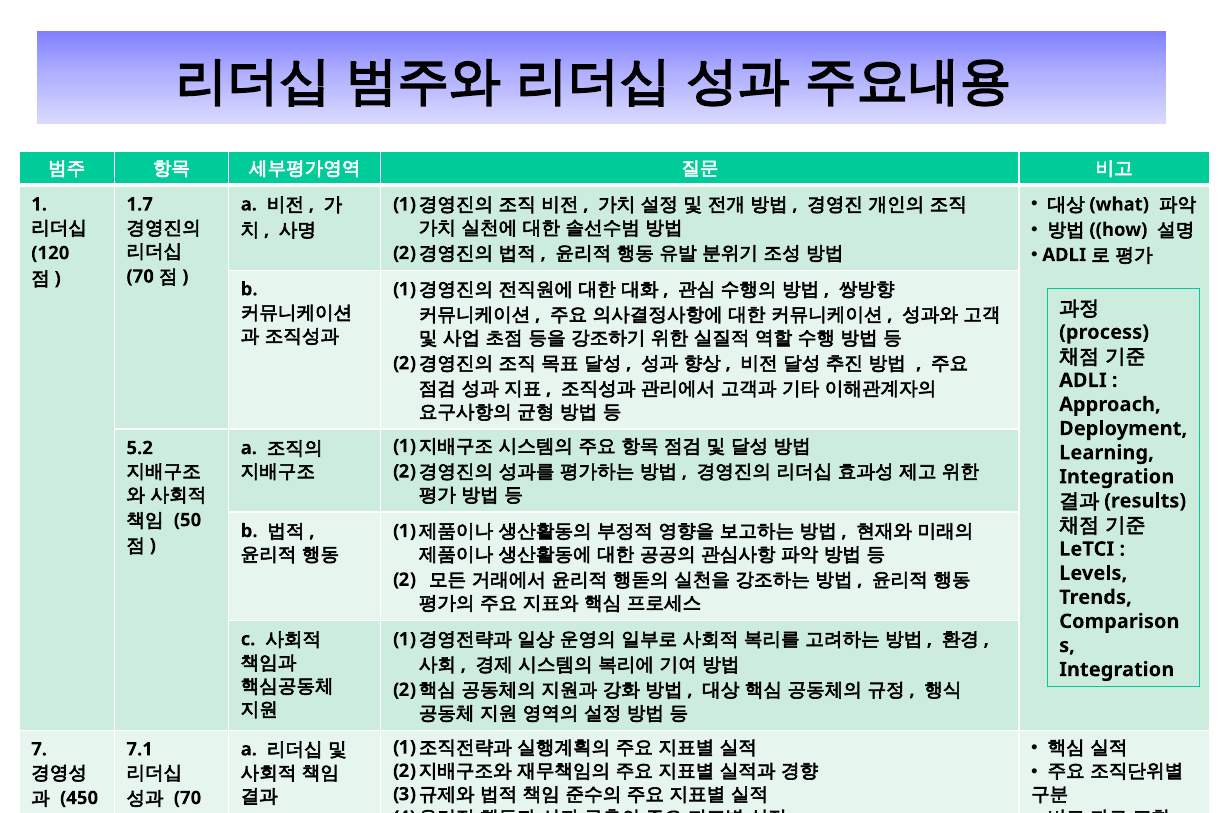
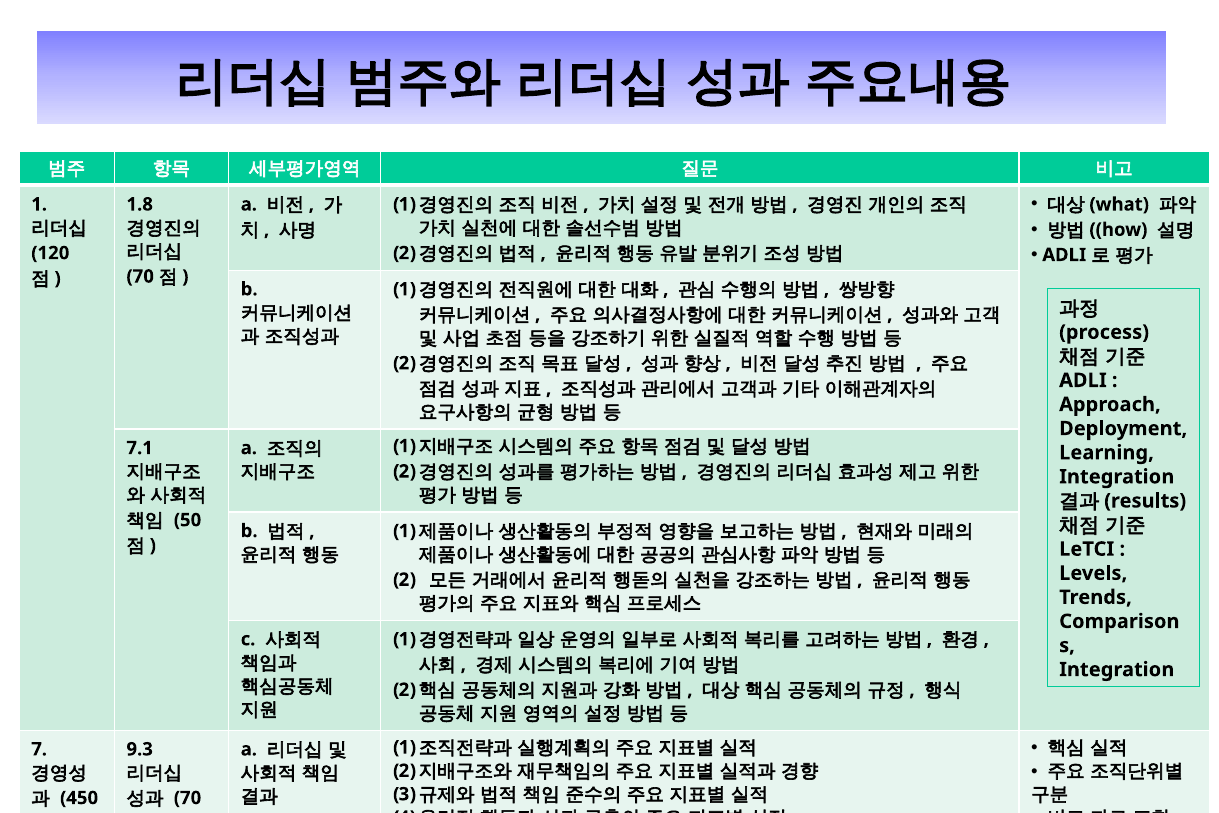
1.7: 1.7 -> 1.8 (140, 204)
5.2: 5.2 -> 7.1 (140, 448)
7.1: 7.1 -> 9.3 (140, 749)
